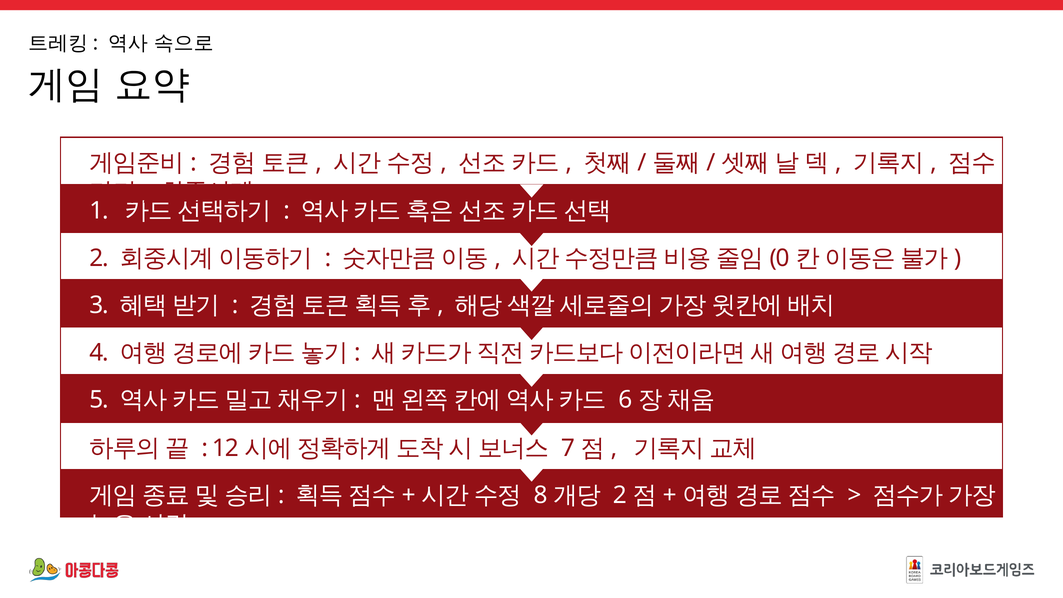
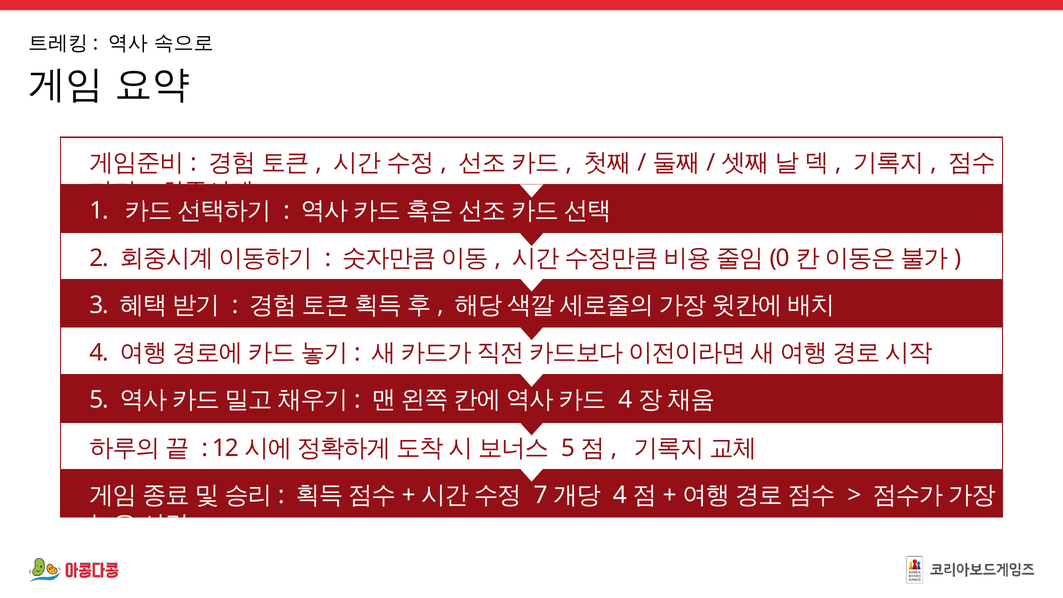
6: 6 -> 4 (625, 400)
7: 7 -> 5 (568, 448)
8: 8 -> 7 (541, 495)
2: 2 -> 4 (620, 495)
